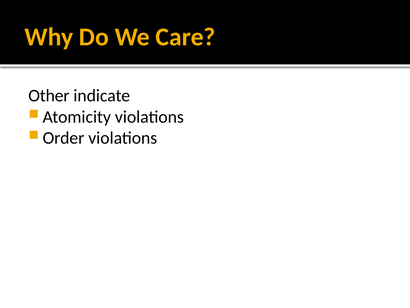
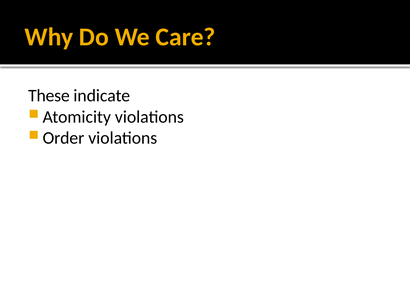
Other: Other -> These (49, 96)
